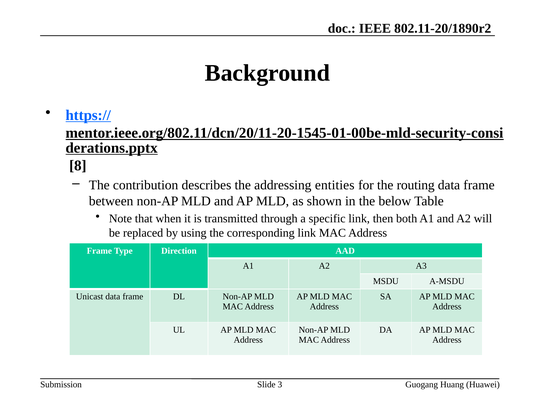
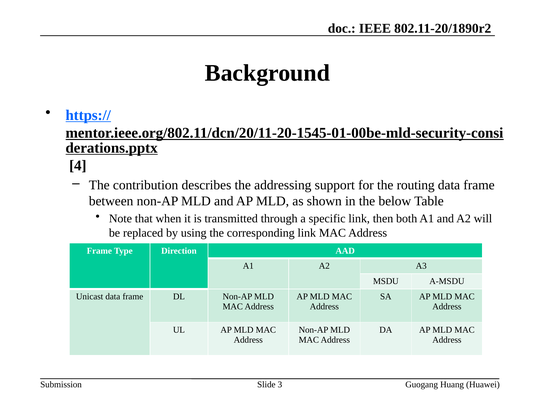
8: 8 -> 4 (78, 166)
entities: entities -> support (335, 185)
